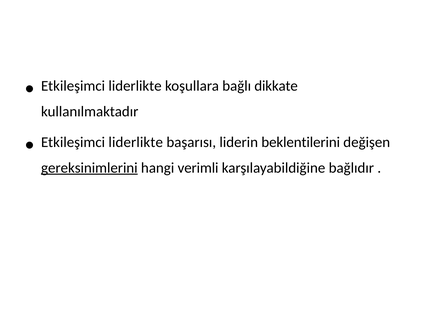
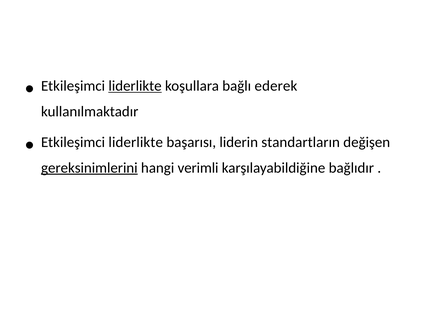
liderlikte underline: none -> present (135, 86)
dikkate: dikkate -> ederek (276, 86)
beklentilerini: beklentilerini -> standartların (301, 142)
